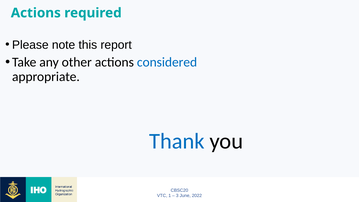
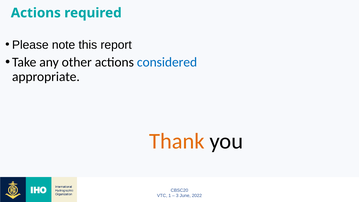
Thank colour: blue -> orange (177, 141)
